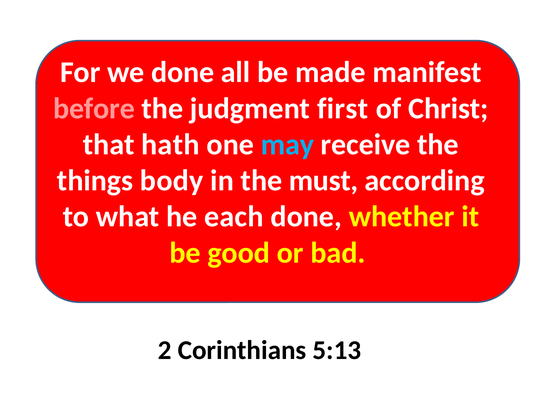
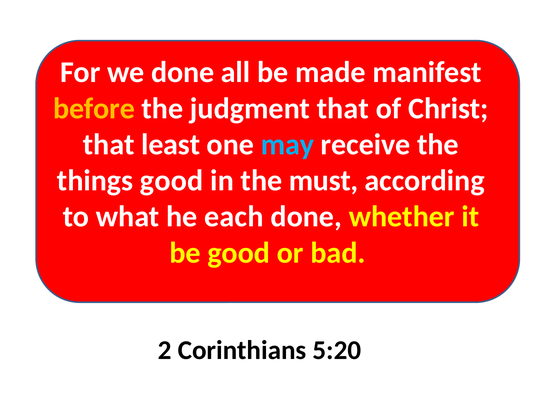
before colour: pink -> yellow (94, 109)
judgment first: first -> that (343, 109)
hath: hath -> least (171, 145)
things body: body -> good (172, 181)
5:13: 5:13 -> 5:20 (337, 351)
